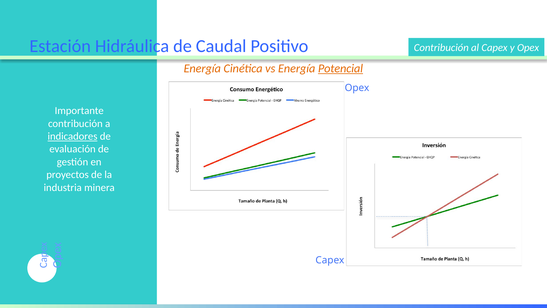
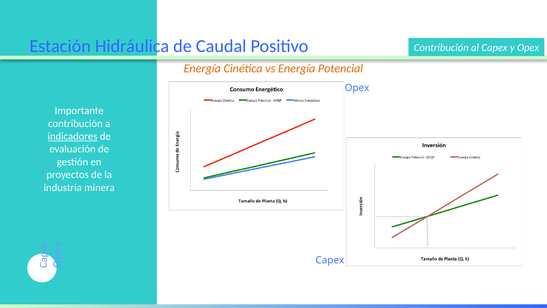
Potencial underline: present -> none (341, 68)
